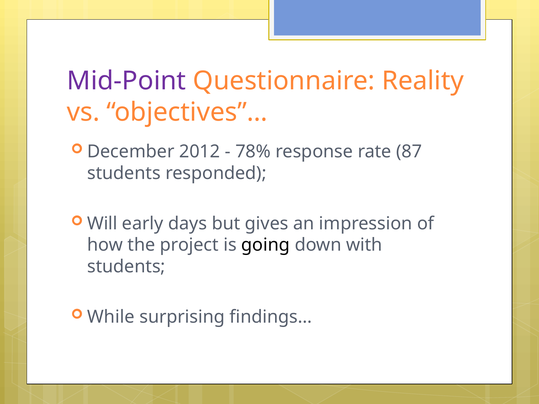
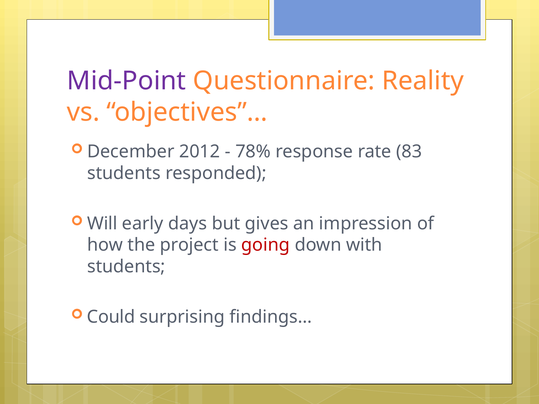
87: 87 -> 83 (409, 152)
going colour: black -> red (266, 245)
While: While -> Could (111, 317)
